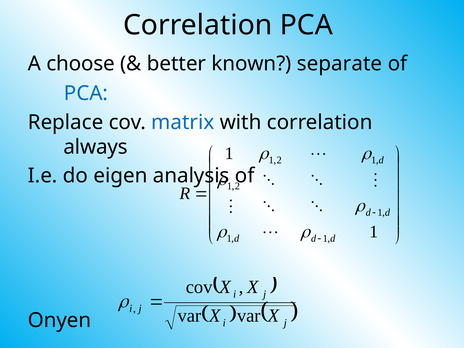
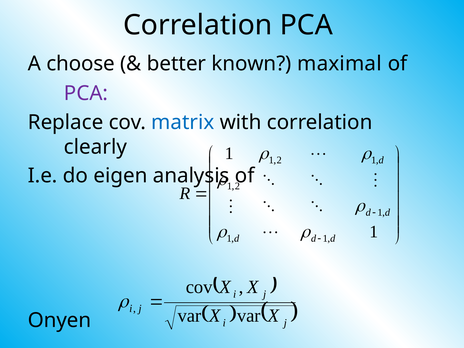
separate: separate -> maximal (339, 64)
PCA colour: blue -> purple (86, 93)
always: always -> clearly (95, 147)
